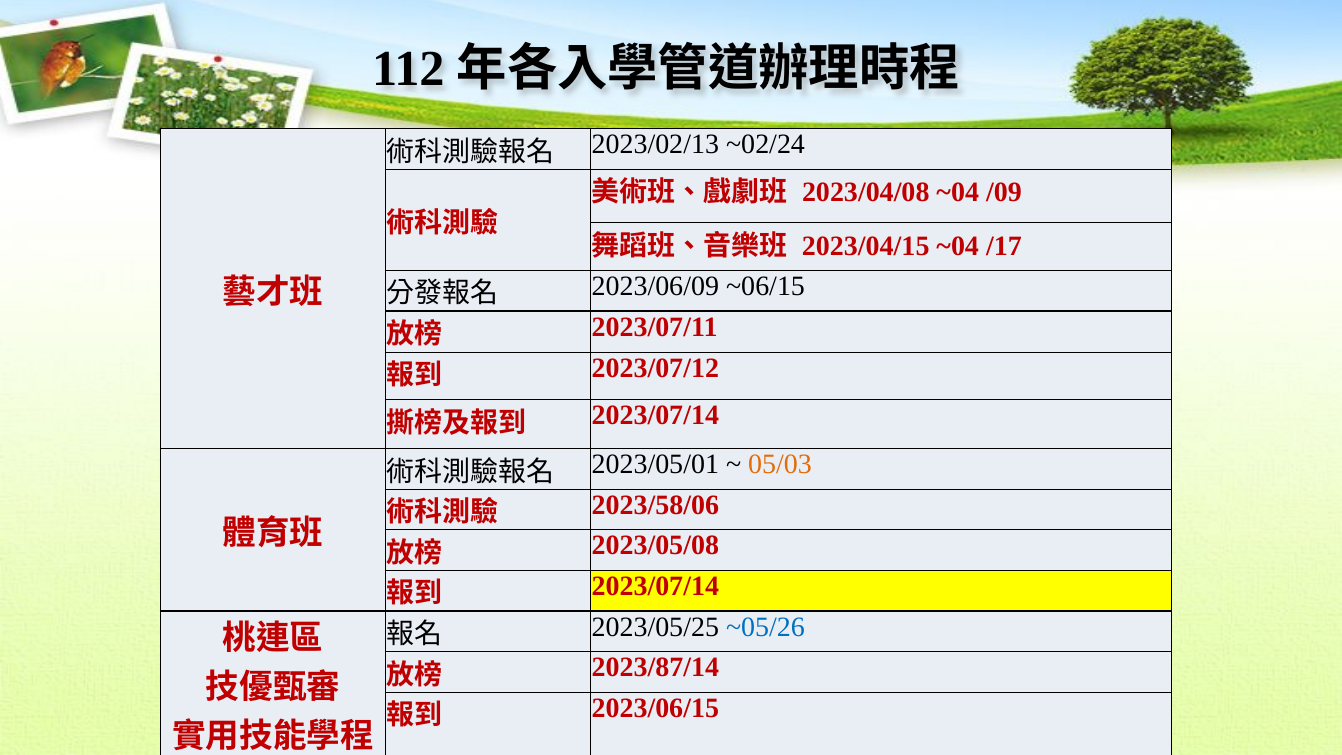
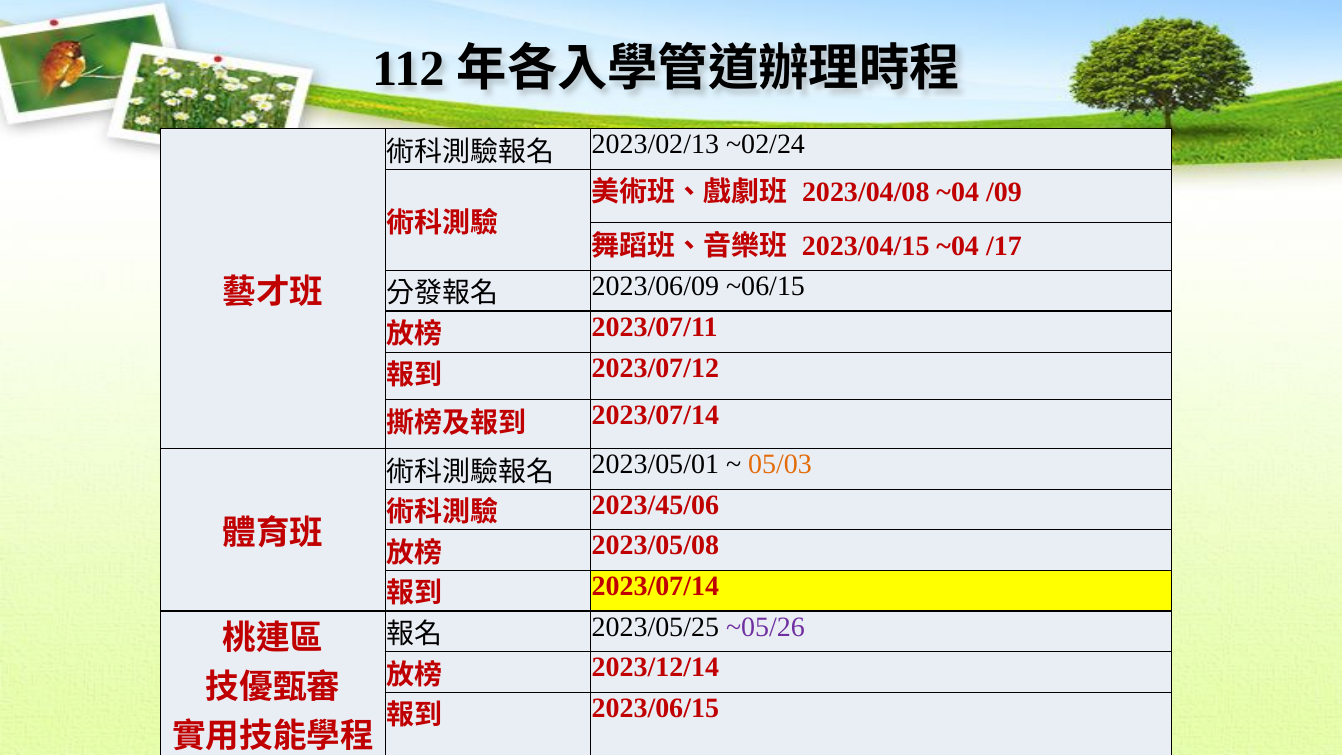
2023/58/06: 2023/58/06 -> 2023/45/06 (655, 505)
~05/26 colour: blue -> purple (765, 627)
2023/87/14: 2023/87/14 -> 2023/12/14 (655, 667)
